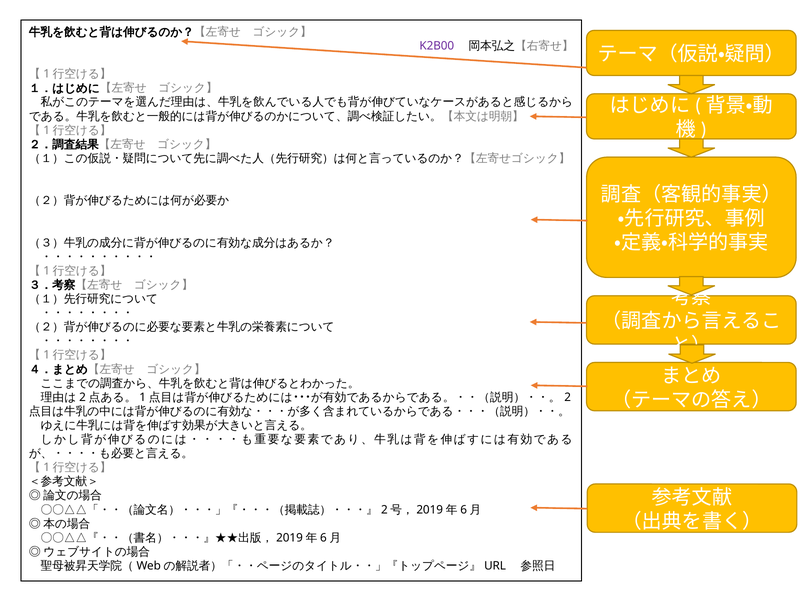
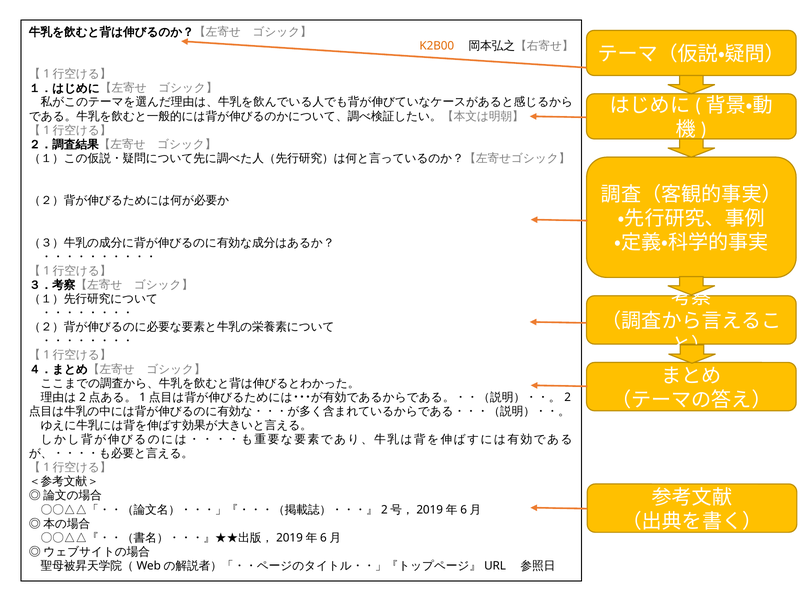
K2B00 colour: purple -> orange (437, 46)
